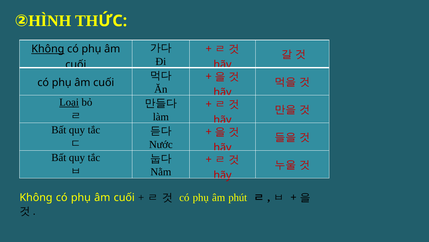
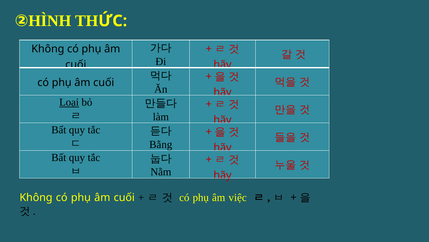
Không underline: present -> none (48, 49)
Nước: Nước -> Bằng (161, 144)
phút: phút -> việc (238, 197)
